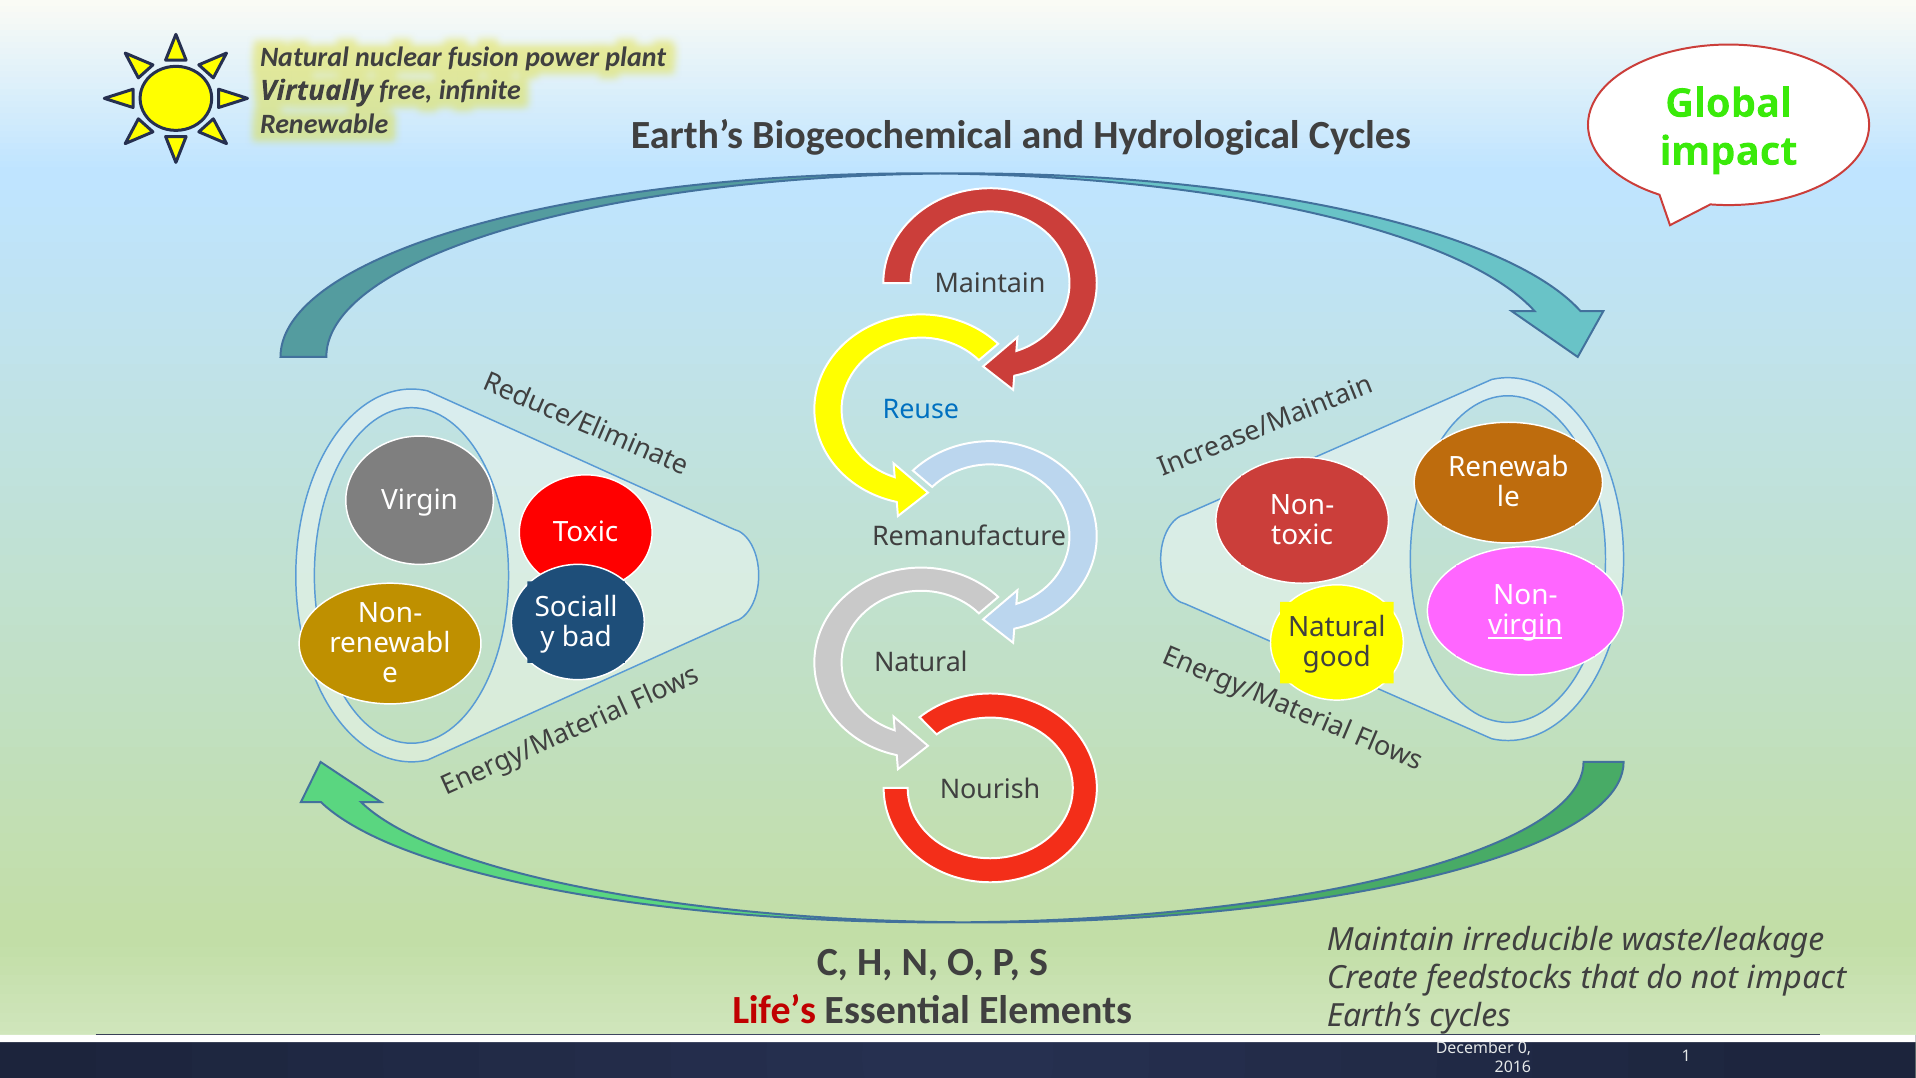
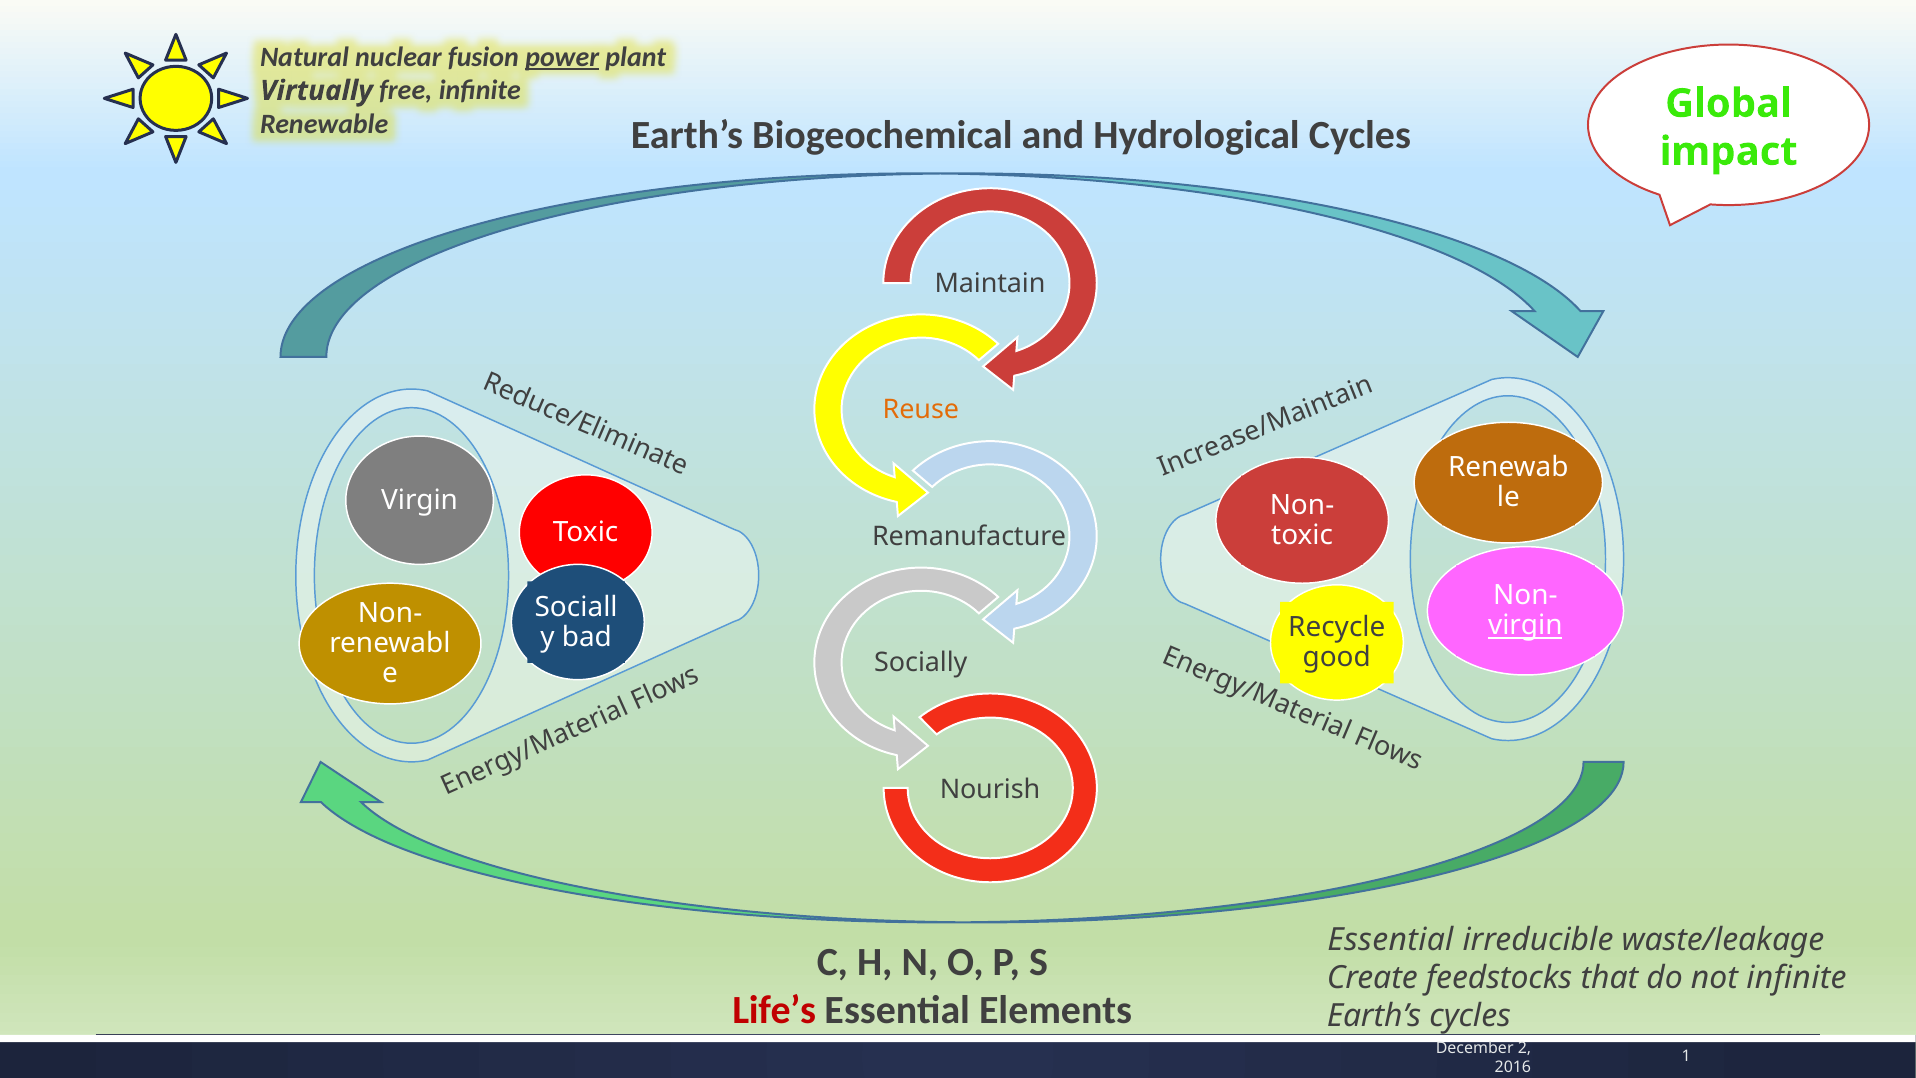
power underline: none -> present (562, 57)
Reuse colour: blue -> orange (921, 410)
bad Natural: Natural -> Recycle (1337, 627)
Natural: Natural -> Socially (921, 663)
Maintain: Maintain -> Essential (1390, 940)
not impact: impact -> infinite (1796, 978)
0: 0 -> 2 (1524, 1048)
